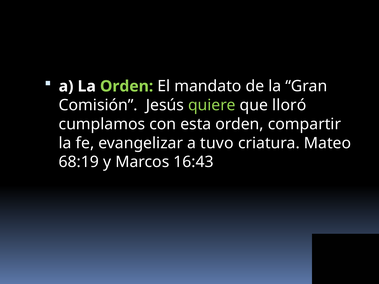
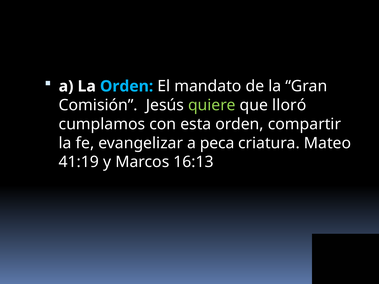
Orden colour: light green -> light blue (127, 86)
tuvo: tuvo -> peca (217, 143)
68:19: 68:19 -> 41:19 (79, 162)
16:43: 16:43 -> 16:13 (194, 162)
